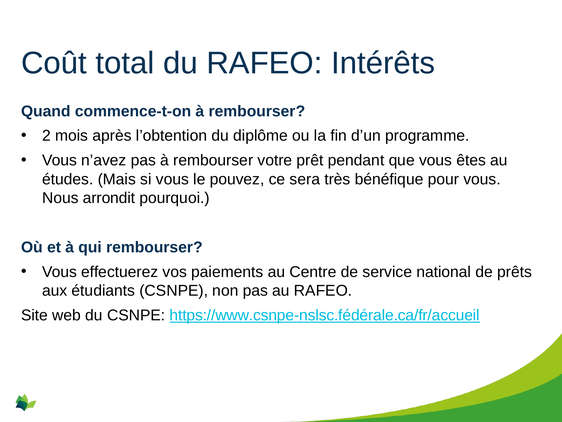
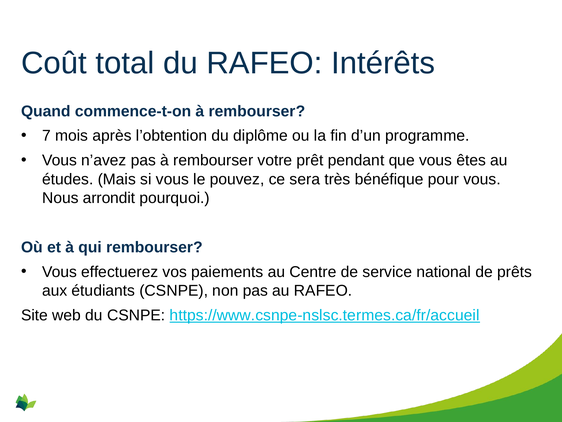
2: 2 -> 7 (46, 136)
https://www.csnpe-nslsc.fédérale.ca/fr/accueil: https://www.csnpe-nslsc.fédérale.ca/fr/accueil -> https://www.csnpe-nslsc.termes.ca/fr/accueil (325, 315)
